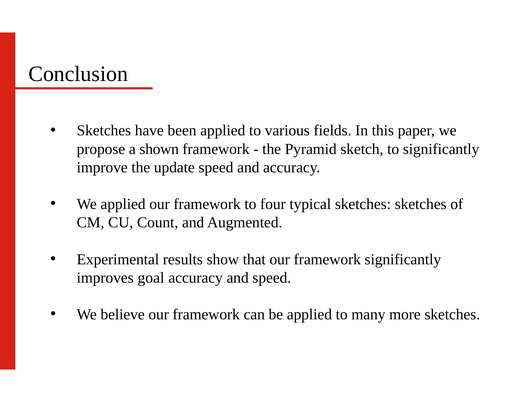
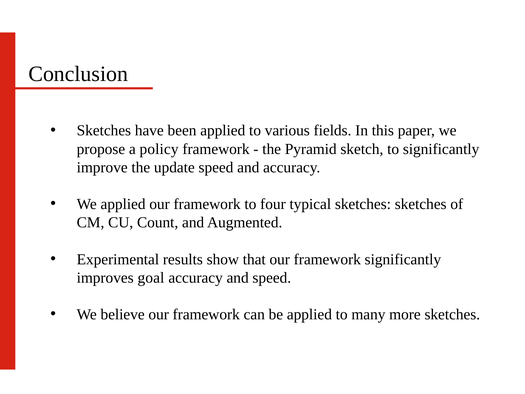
shown: shown -> policy (159, 149)
